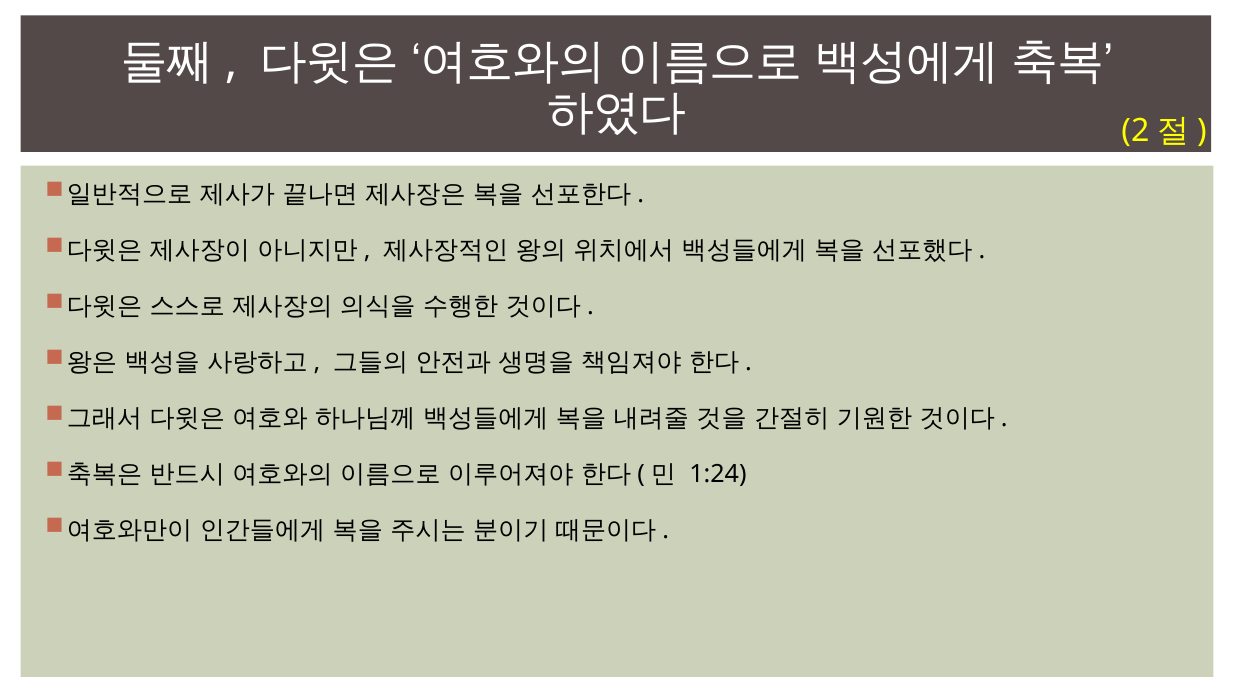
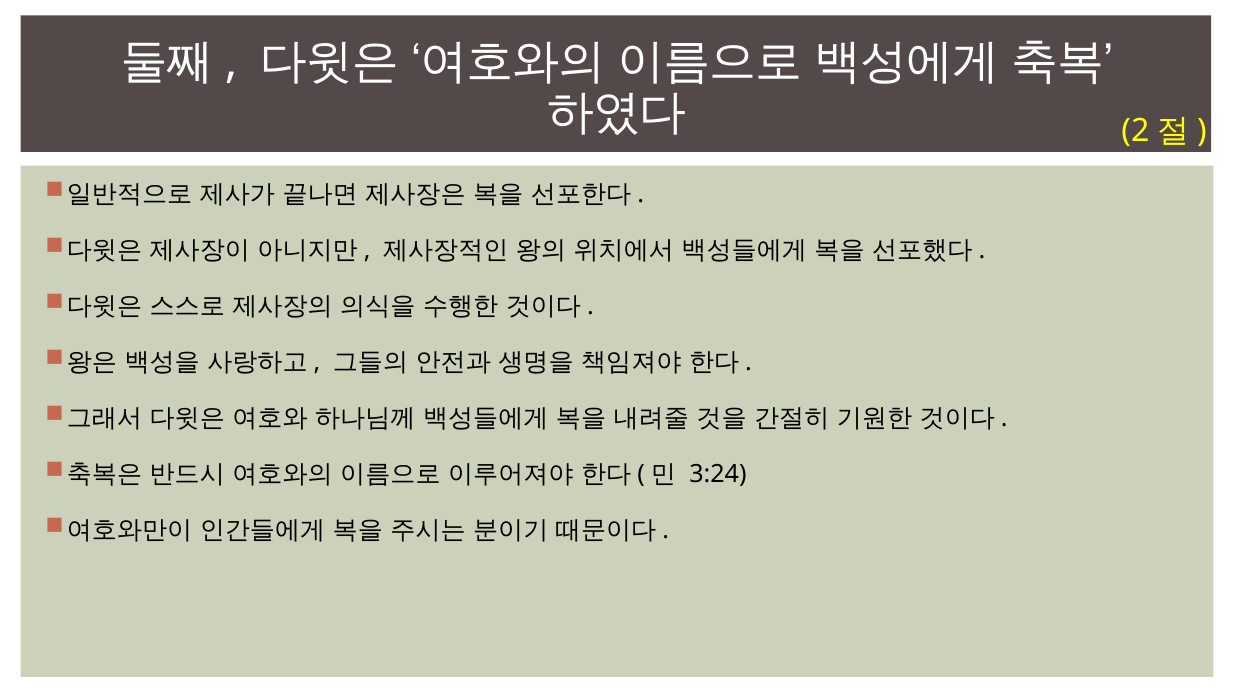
1:24: 1:24 -> 3:24 (718, 474)
